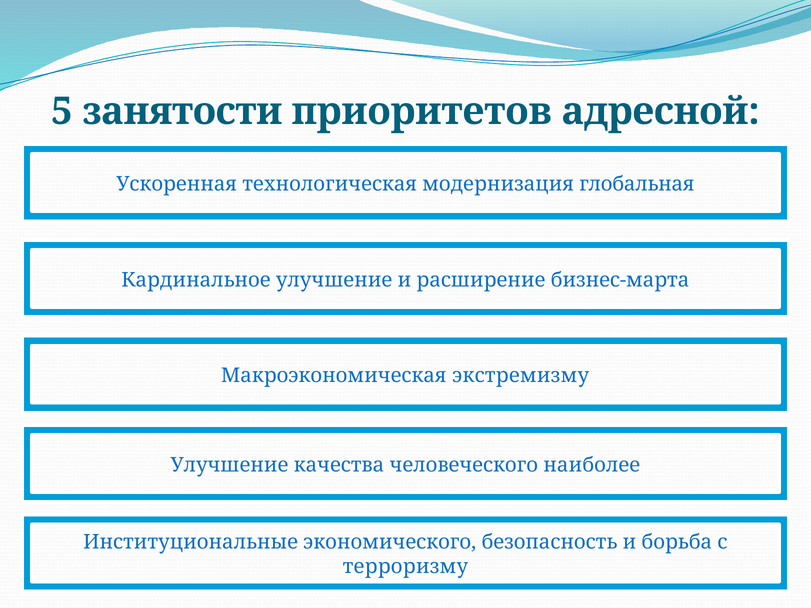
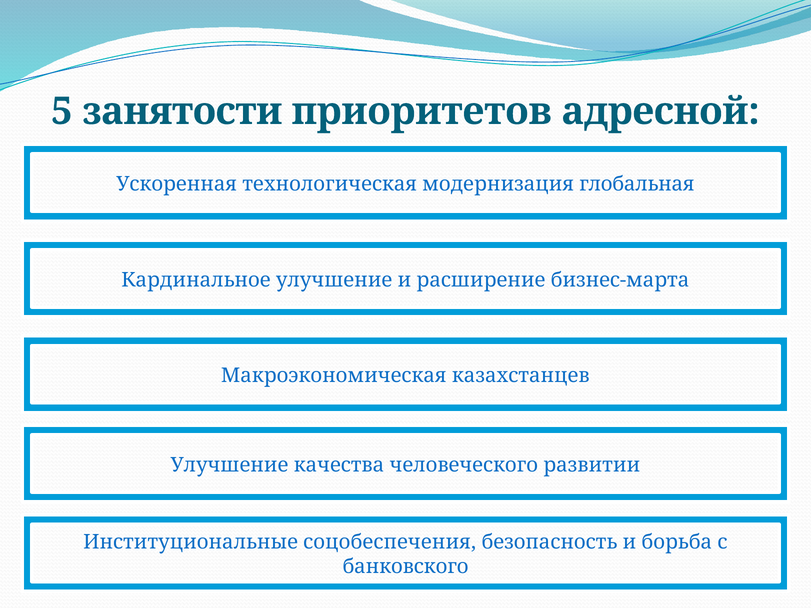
экстремизму: экстремизму -> казахстанцев (521, 376)
наиболее: наиболее -> развитии (592, 465)
экономического: экономического -> соцобеспечения (390, 542)
терроризму: терроризму -> банковского (406, 567)
